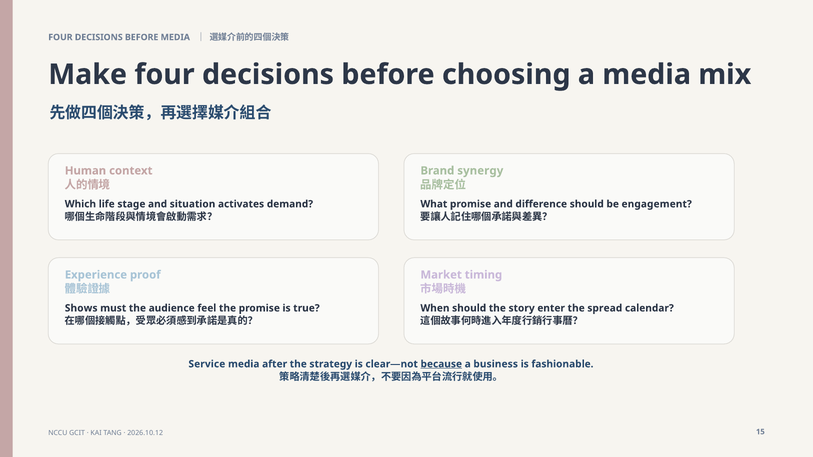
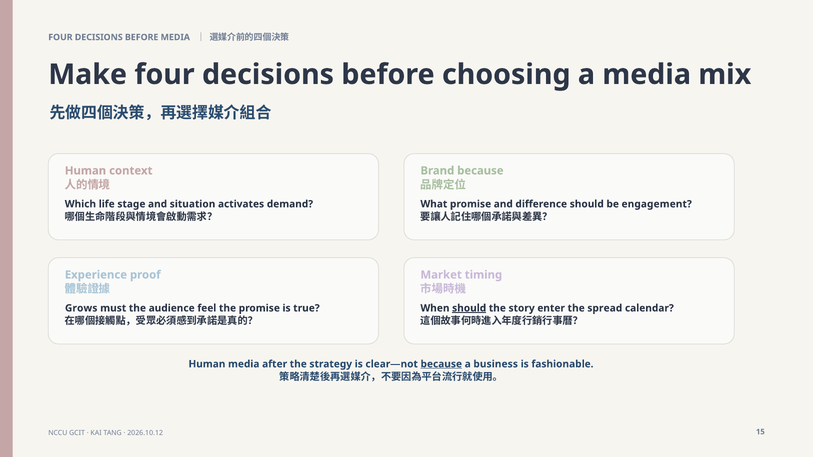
Brand synergy: synergy -> because (480, 171)
Shows: Shows -> Grows (81, 308)
should underline: none -> present (469, 308)
Service: Service -> Human (207, 364)
